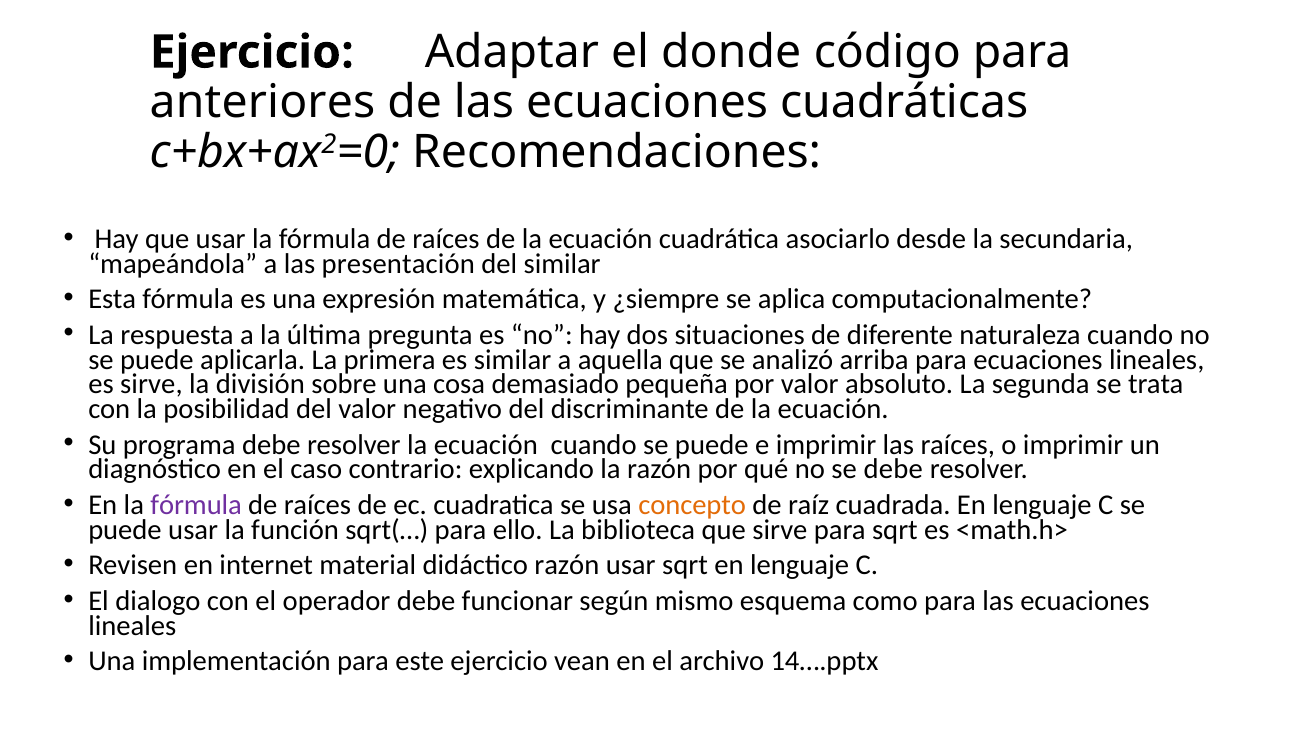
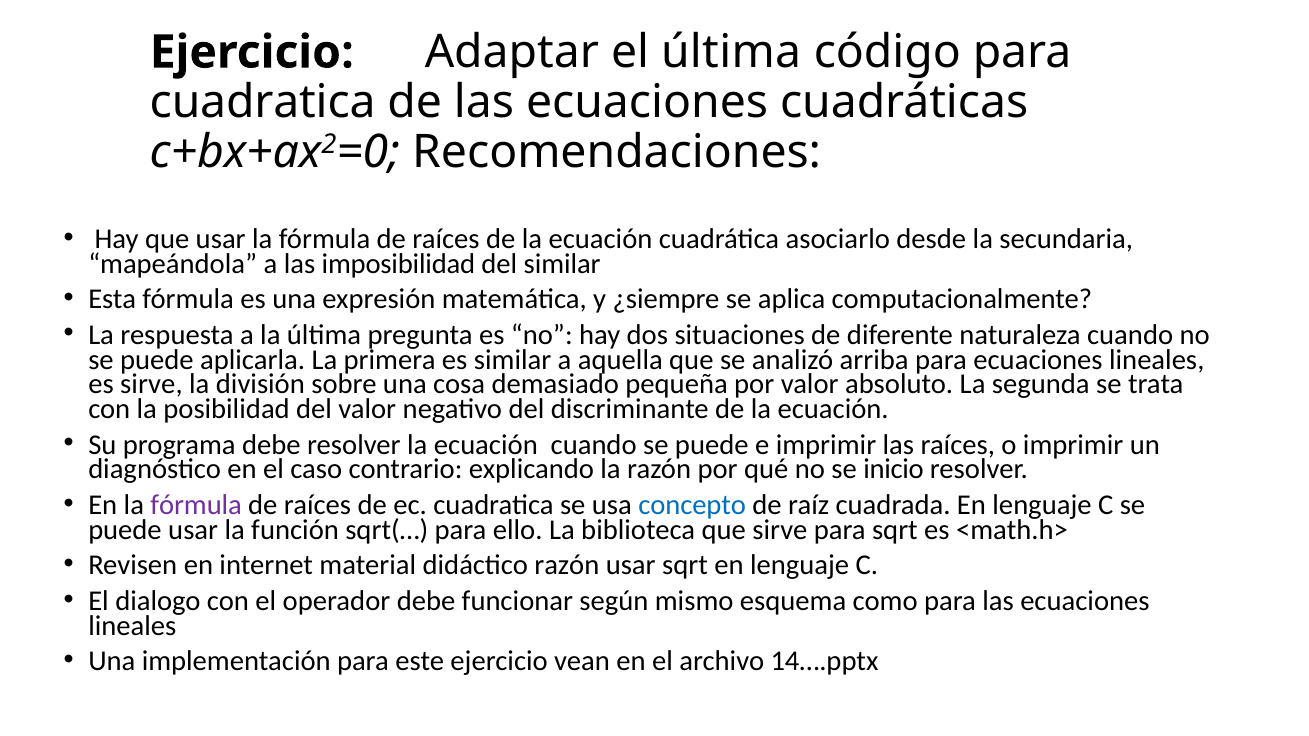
el donde: donde -> última (731, 52)
anteriores: anteriores -> cuadratica (263, 102)
presentación: presentación -> imposibilidad (398, 264)
se debe: debe -> inicio (894, 470)
concepto colour: orange -> blue (692, 505)
